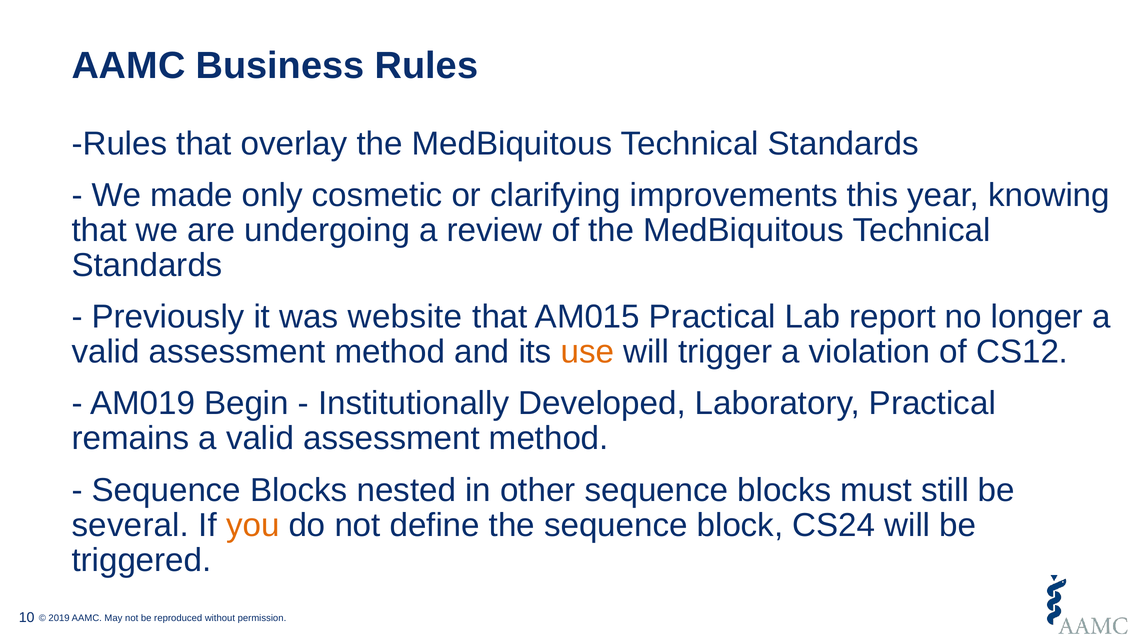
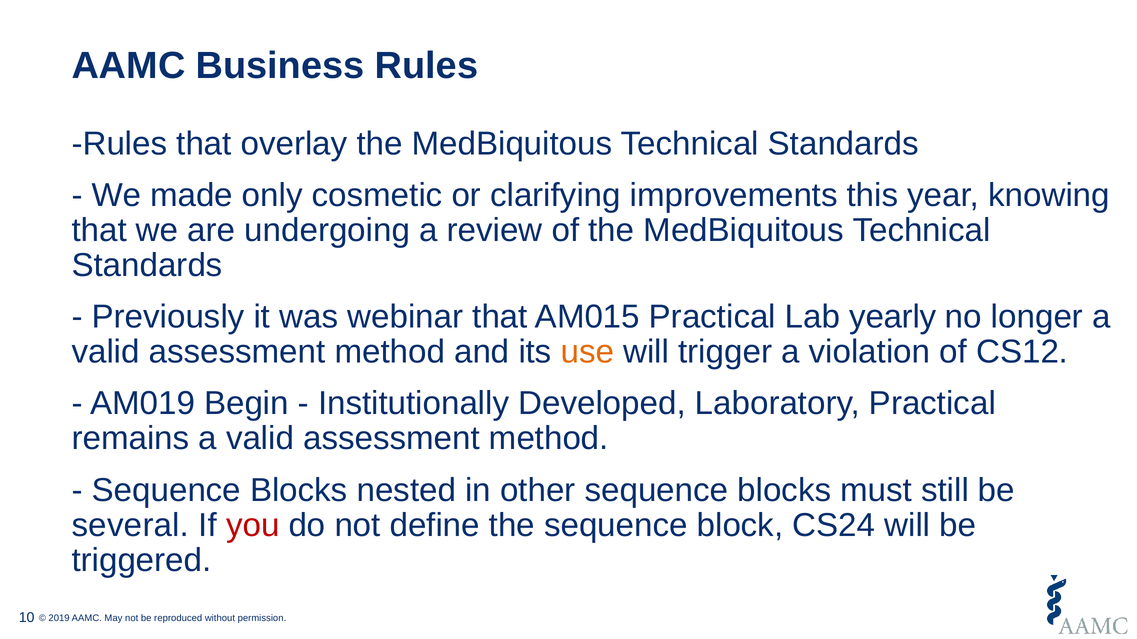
website: website -> webinar (405, 317)
report: report -> yearly (893, 317)
you colour: orange -> red (253, 526)
